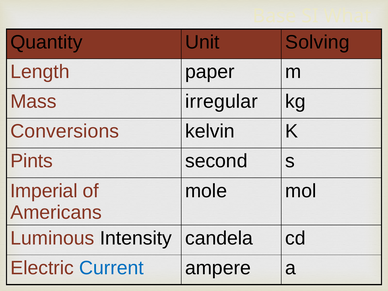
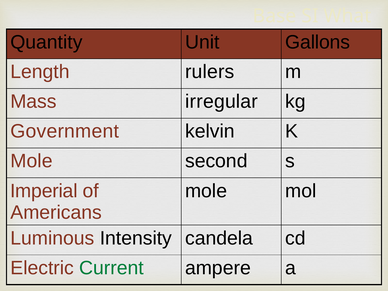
Solving: Solving -> Gallons (318, 42)
paper: paper -> rulers (210, 72)
Conversions: Conversions -> Government (65, 131)
Pints: Pints -> Mole (31, 161)
Current colour: blue -> green (112, 268)
